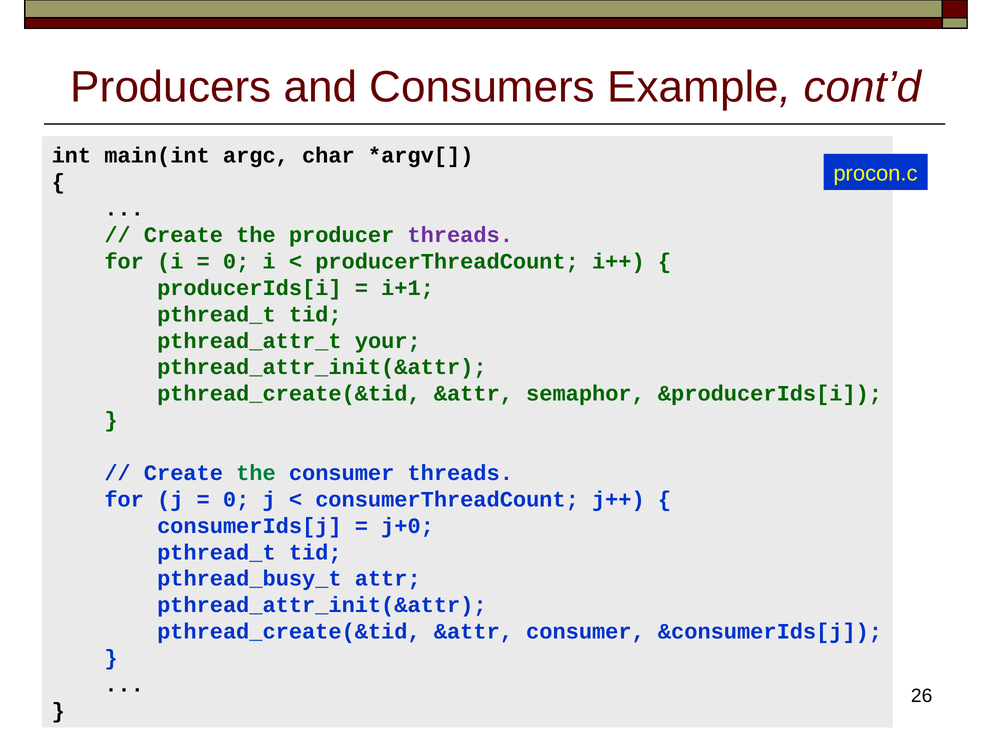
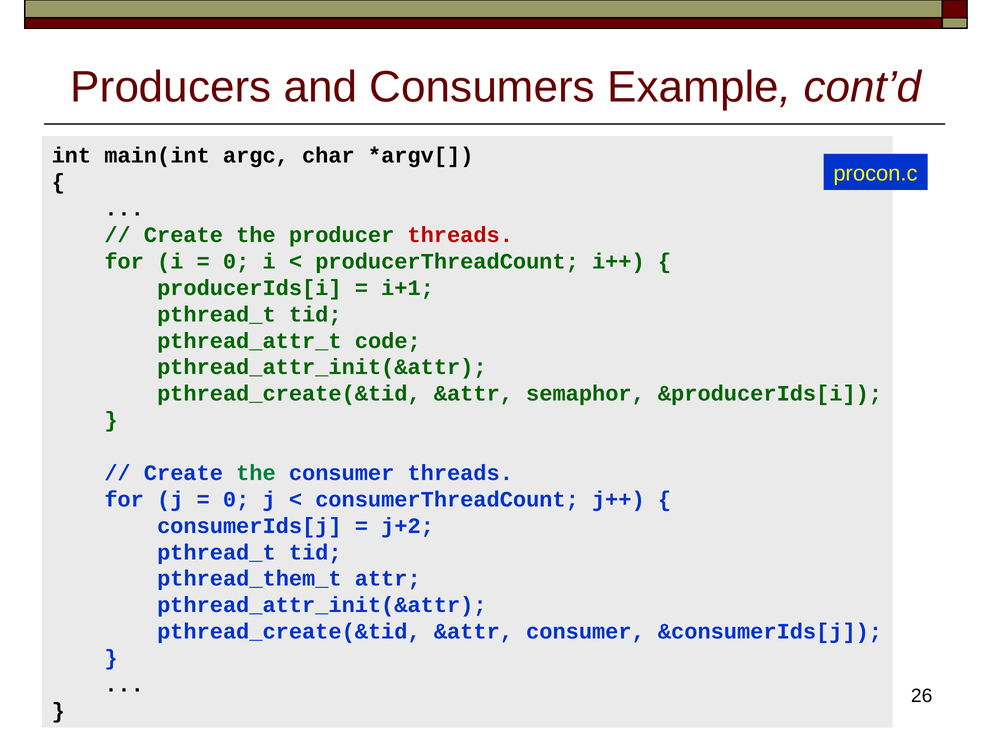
threads colour: purple -> red (460, 235)
your: your -> code (388, 341)
j+0: j+0 -> j+2 (408, 526)
pthread_busy_t: pthread_busy_t -> pthread_them_t (249, 579)
